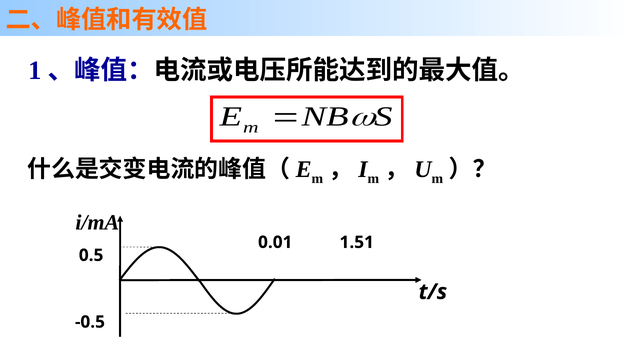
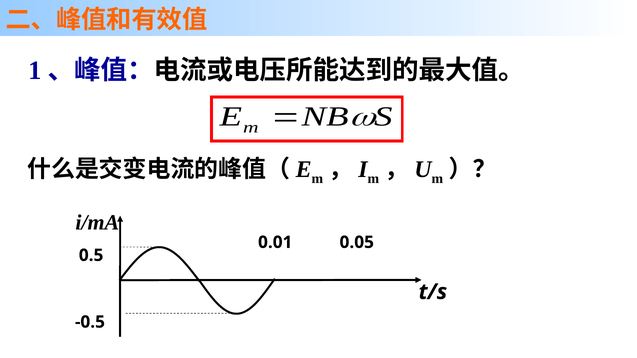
1.51: 1.51 -> 0.05 (357, 242)
